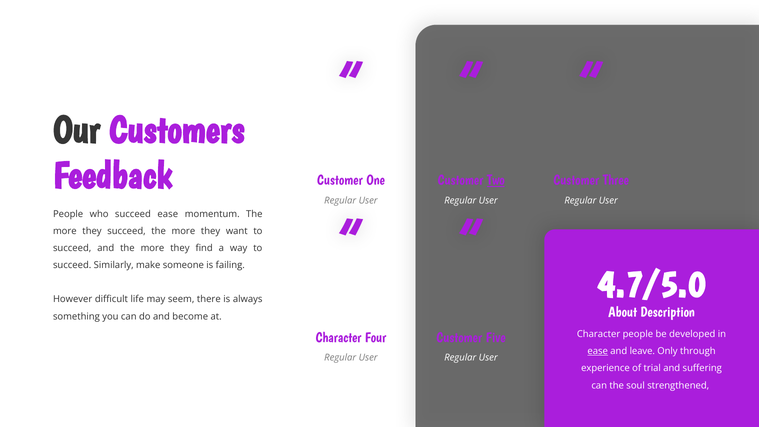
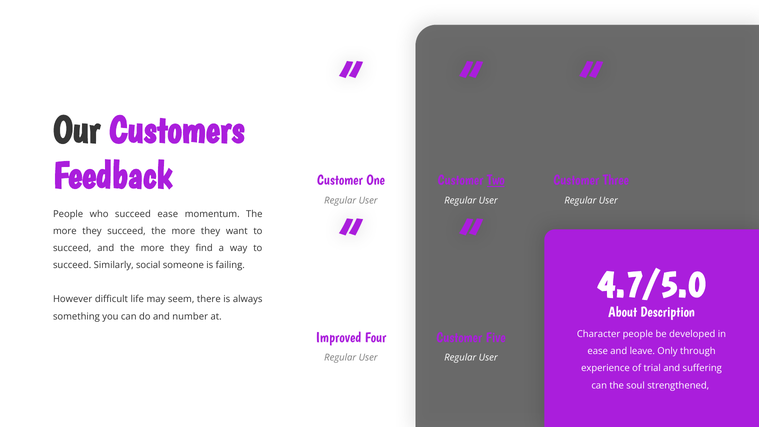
make: make -> social (148, 265)
become: become -> number (190, 316)
Character: Character -> Improved (338, 338)
ease underline: present -> none (598, 351)
